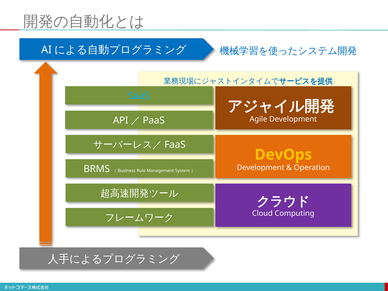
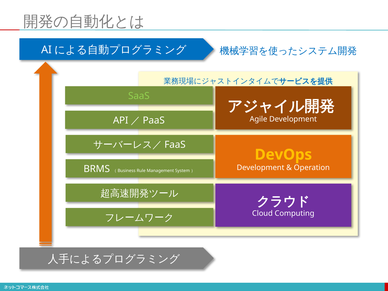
SaaS colour: light blue -> light green (139, 96)
